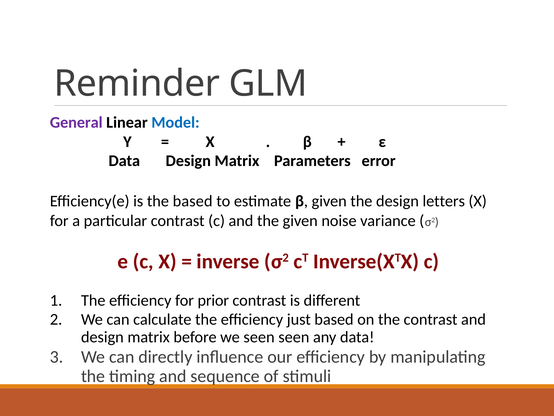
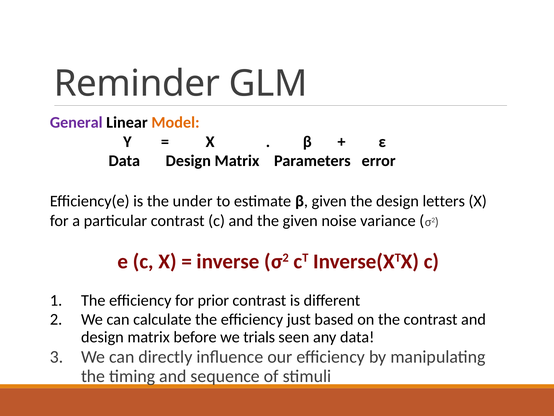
Model colour: blue -> orange (175, 122)
the based: based -> under (193, 201)
we seen: seen -> trials (259, 337)
